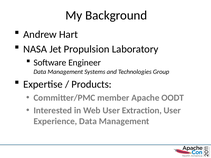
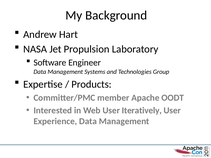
Extraction: Extraction -> Iteratively (142, 111)
